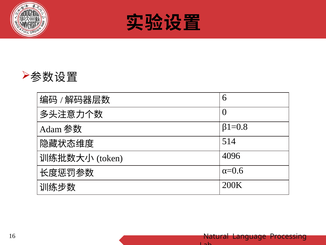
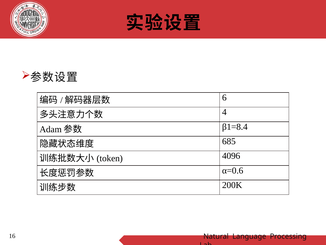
0: 0 -> 4 (224, 112)
β1=0.8: β1=0.8 -> β1=8.4 (235, 127)
514: 514 -> 685 (229, 141)
